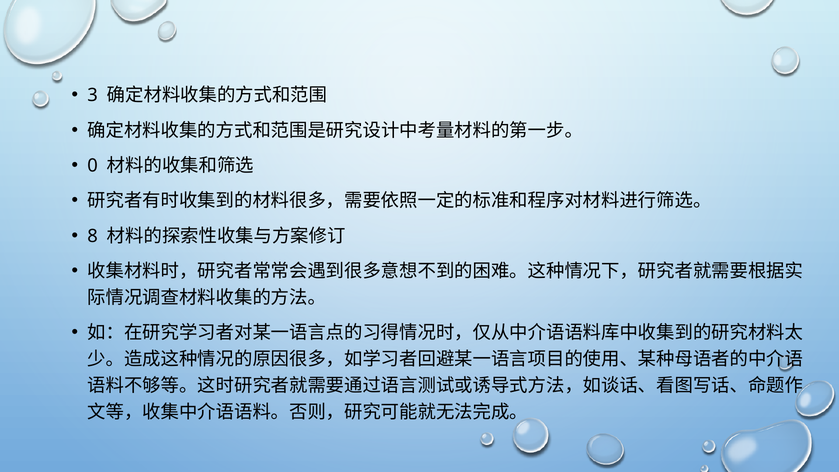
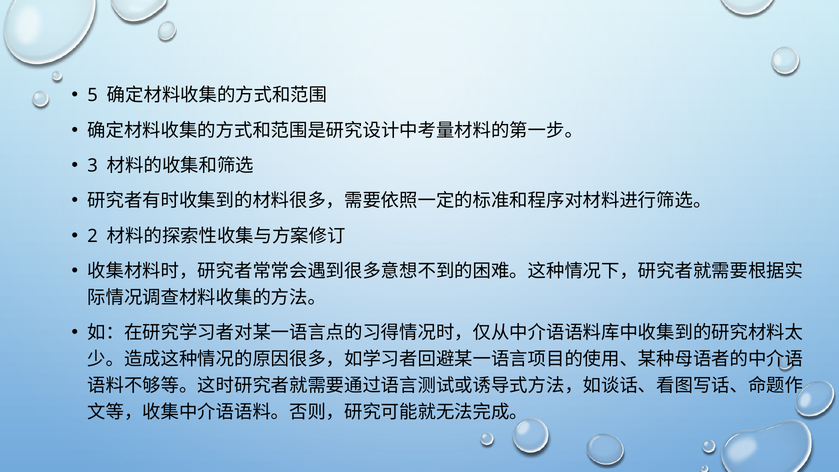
3: 3 -> 5 (93, 95)
0: 0 -> 3 (93, 166)
8: 8 -> 2 (93, 236)
